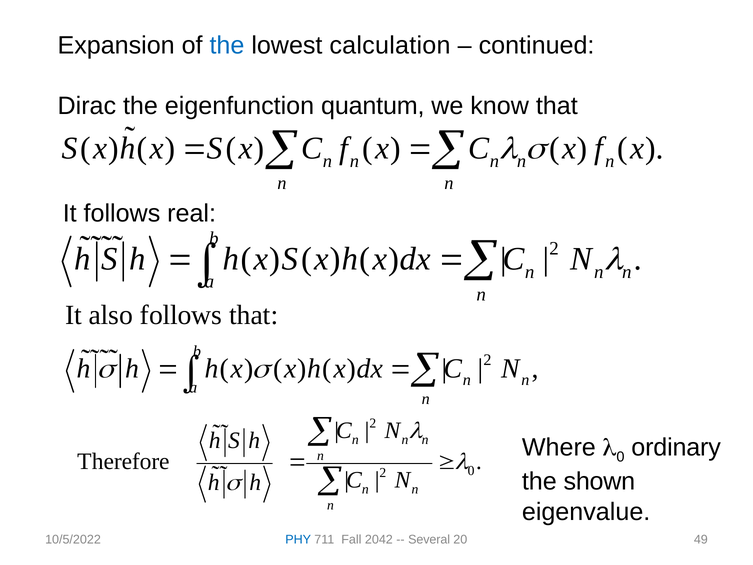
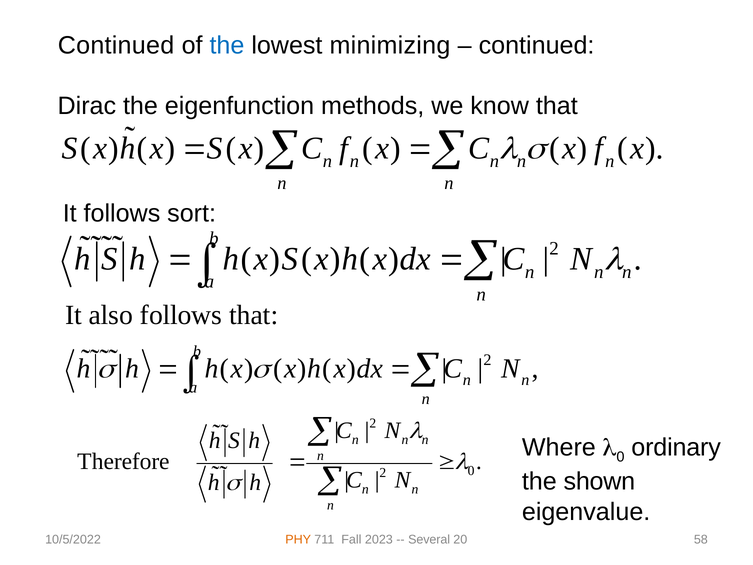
Expansion: Expansion -> Continued (116, 46)
calculation: calculation -> minimizing (390, 46)
quantum: quantum -> methods (373, 106)
real: real -> sort (192, 213)
PHY colour: blue -> orange (298, 539)
2042: 2042 -> 2023 (379, 539)
49: 49 -> 58 (701, 539)
